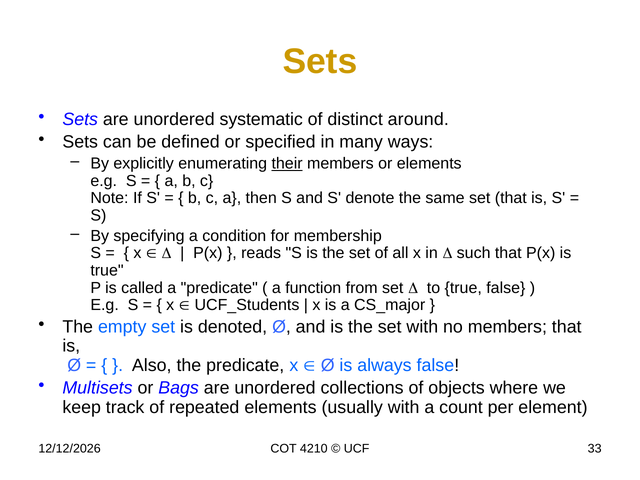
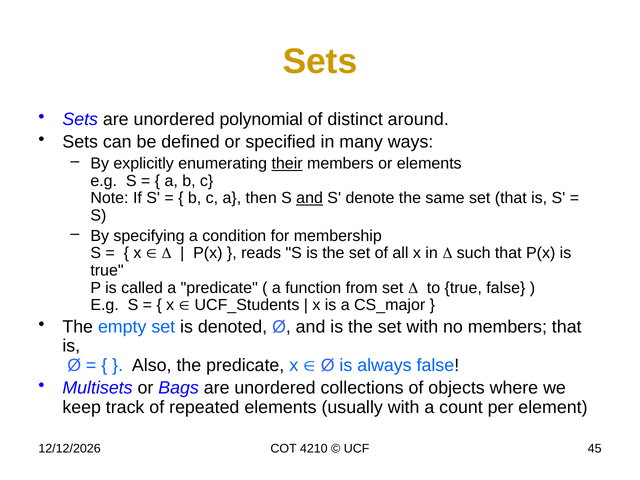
systematic: systematic -> polynomial (261, 119)
and underline: none -> present (310, 198)
33: 33 -> 45 (595, 449)
